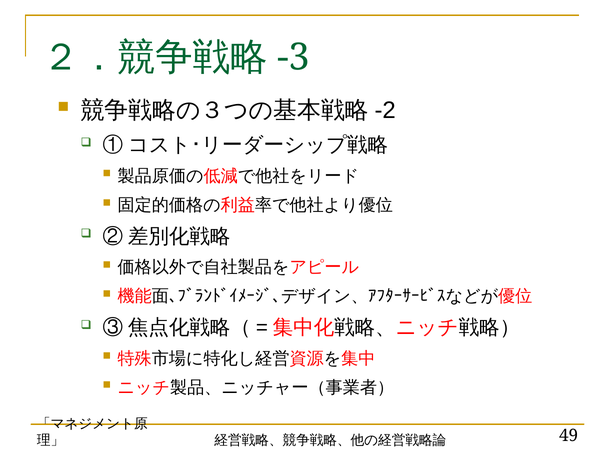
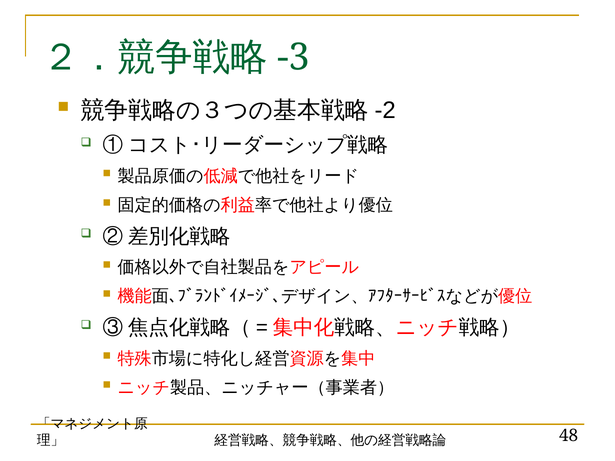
49: 49 -> 48 (569, 436)
